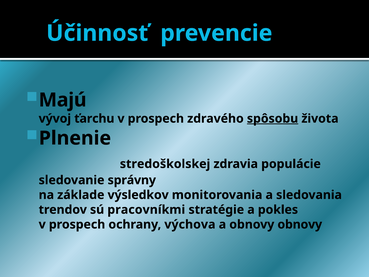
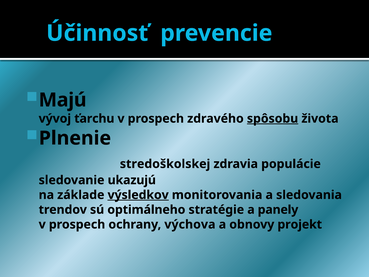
správny: správny -> ukazujú (132, 180)
výsledkov underline: none -> present (138, 195)
pracovníkmi: pracovníkmi -> optimálneho (146, 210)
pokles: pokles -> panely (278, 210)
obnovy obnovy: obnovy -> projekt (300, 224)
